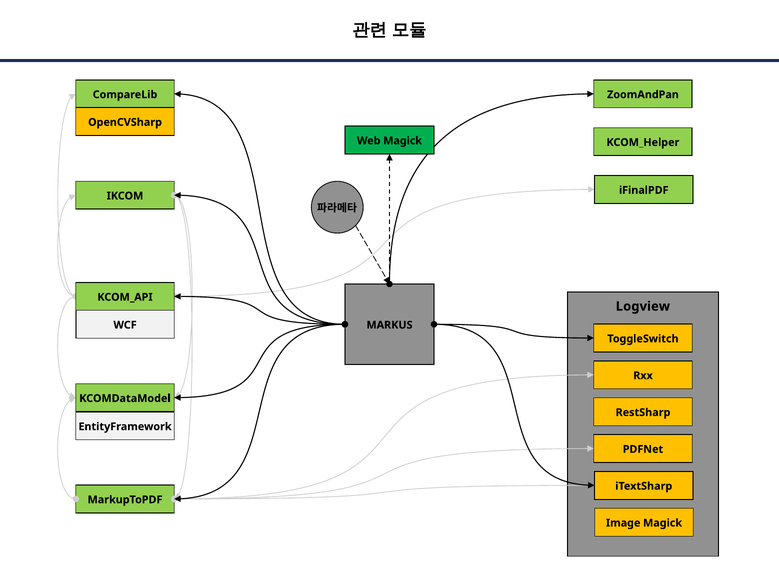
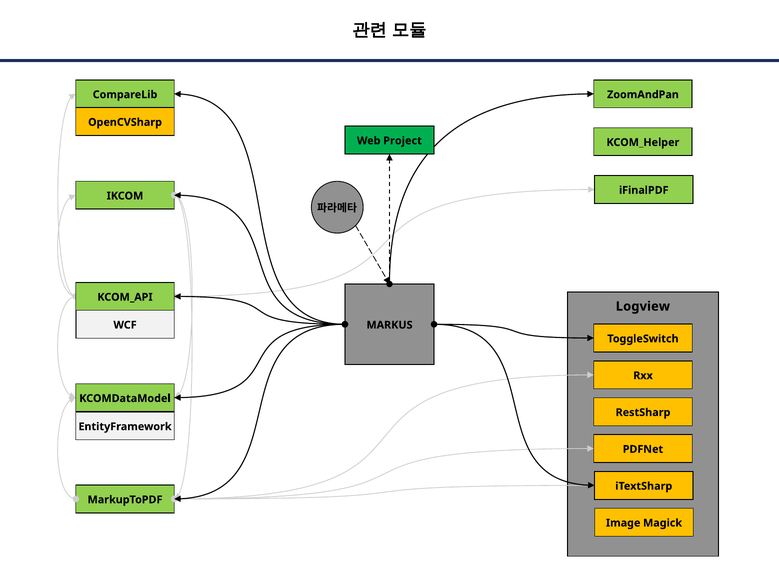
Web Magick: Magick -> Project (403, 141)
